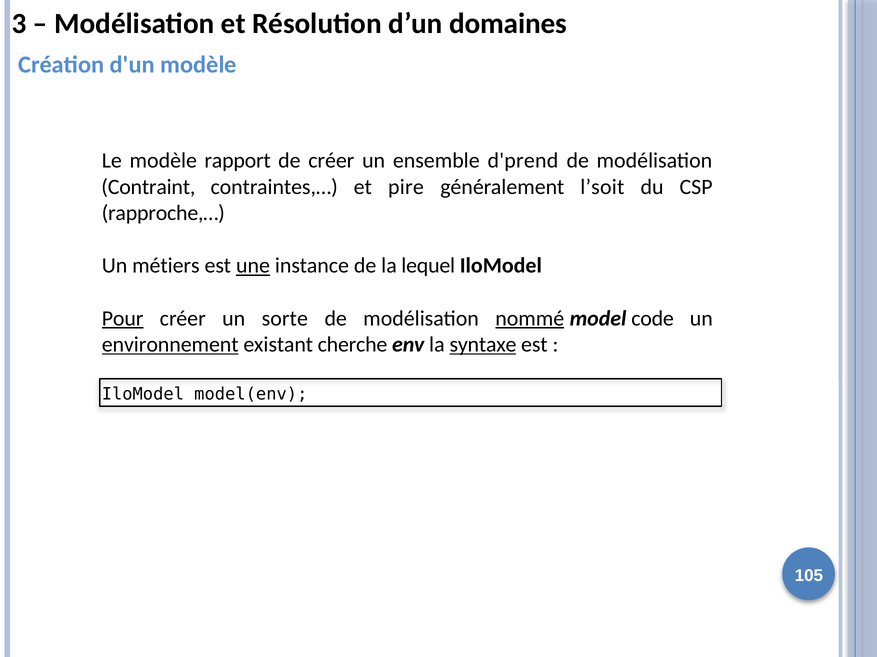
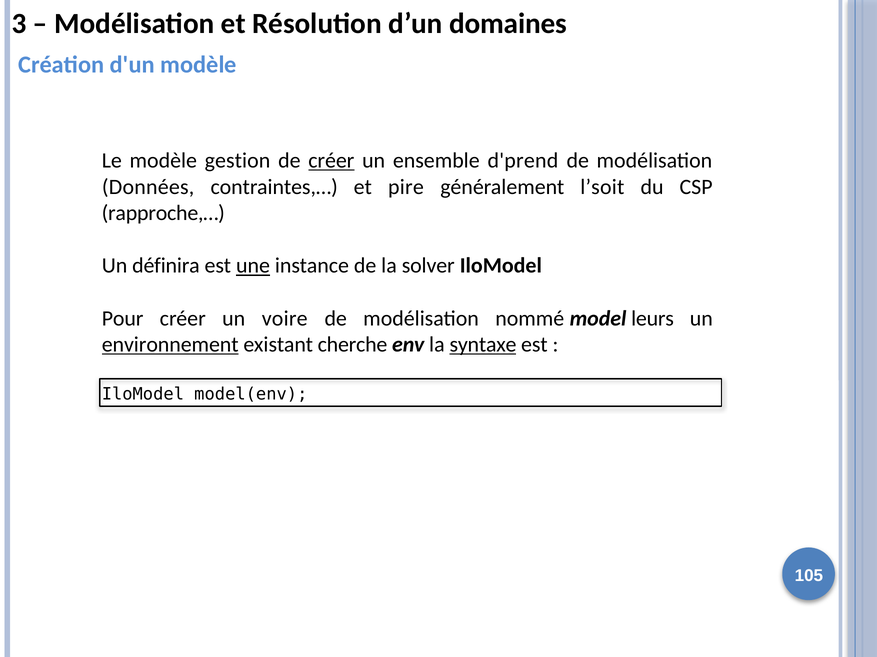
rapport: rapport -> gestion (237, 161)
créer underline: none -> present (331, 161)
Contraint: Contraint -> Données (148, 187)
métiers: métiers -> définira (166, 266)
lequel: lequel -> solver (428, 266)
Pour underline: present -> none (123, 319)
sorte: sorte -> voire (285, 319)
nommé underline: present -> none (530, 319)
code: code -> leurs (653, 319)
